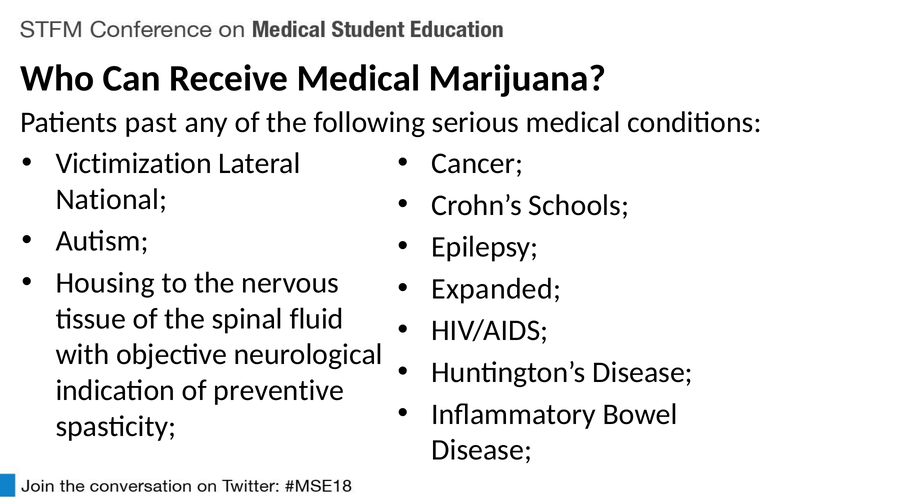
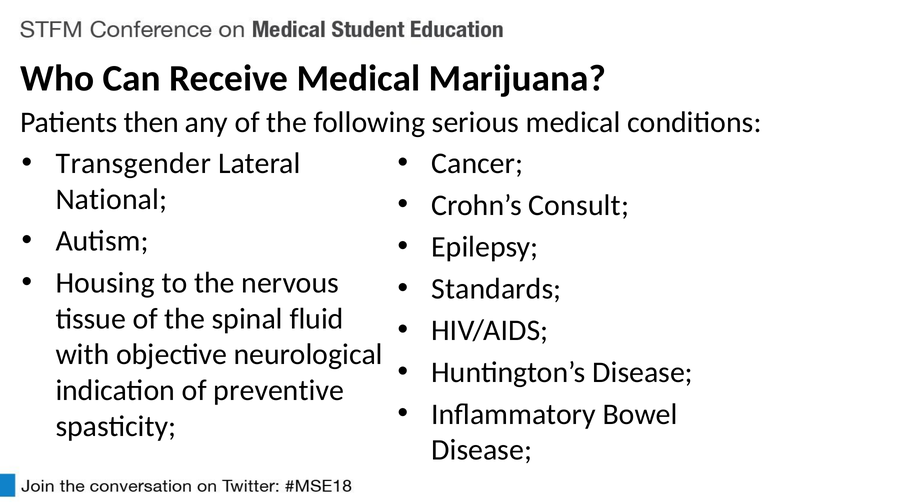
past: past -> then (151, 123)
Victimization: Victimization -> Transgender (133, 164)
Schools: Schools -> Consult (579, 205)
Expanded: Expanded -> Standards (496, 289)
